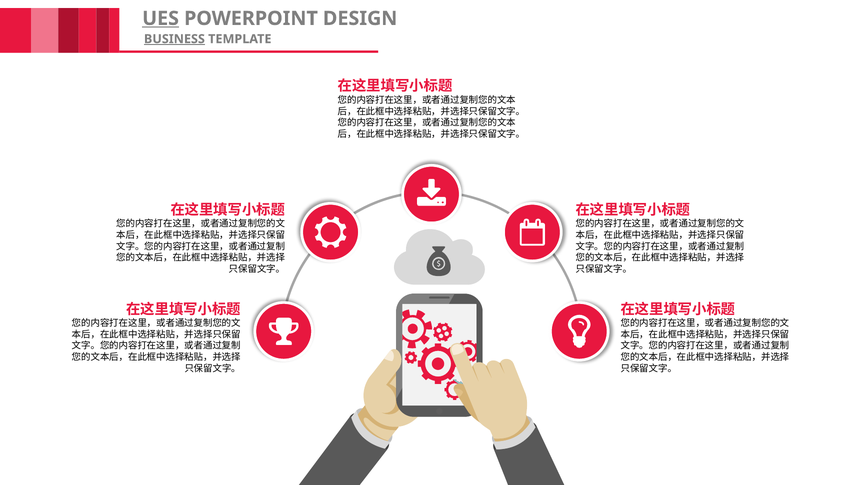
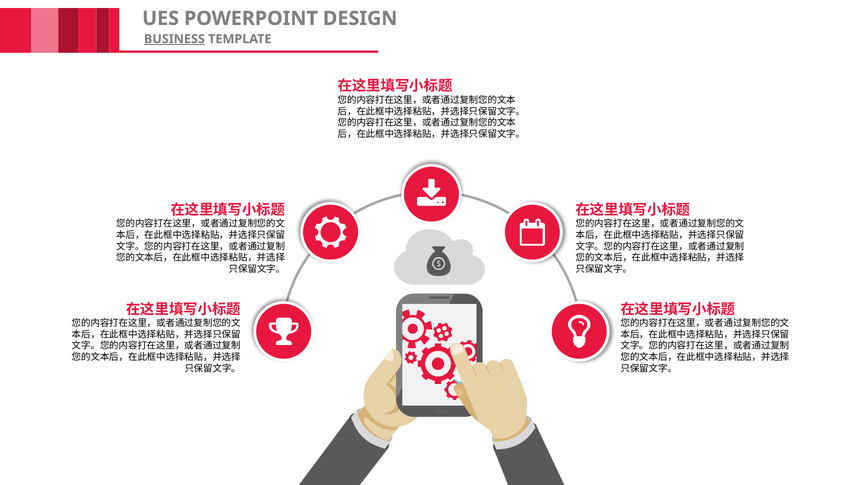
UES underline: present -> none (161, 18)
